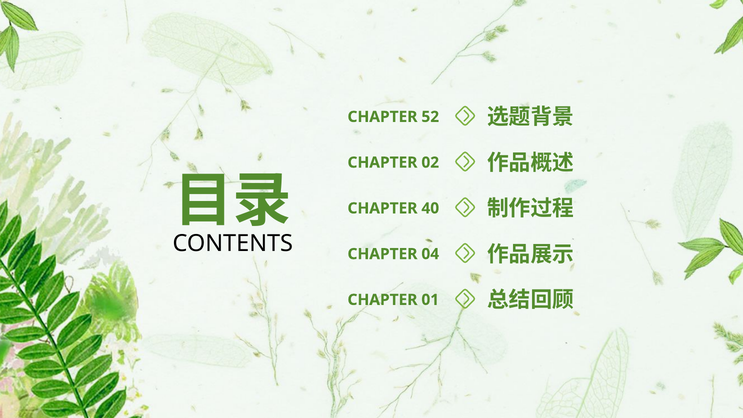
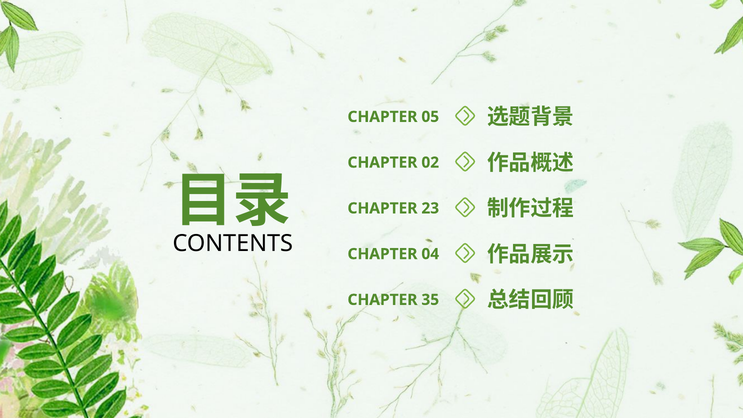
52: 52 -> 05 (430, 117)
40: 40 -> 23 (430, 208)
01: 01 -> 35 (430, 300)
